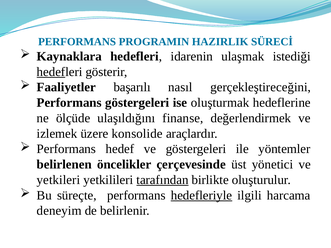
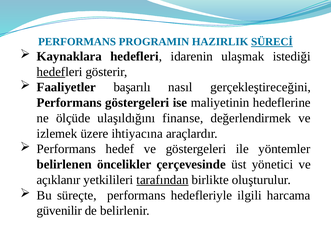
SÜRECİ underline: none -> present (272, 42)
oluşturmak: oluşturmak -> maliyetinin (220, 103)
konsolide: konsolide -> ihtiyacına (137, 134)
yetkileri: yetkileri -> açıklanır (59, 180)
hedefleriyle underline: present -> none (202, 195)
deneyim: deneyim -> güvenilir (59, 211)
